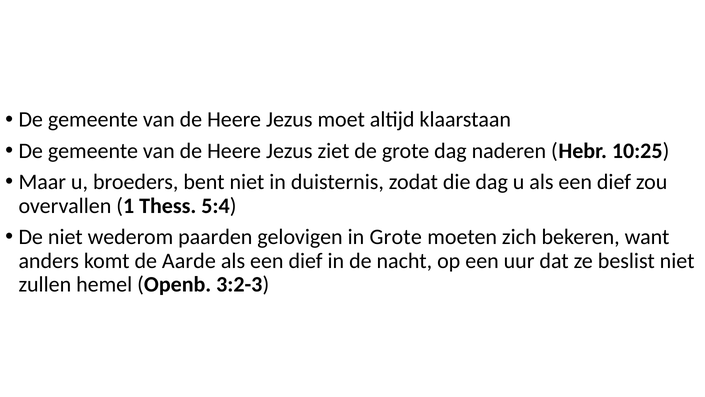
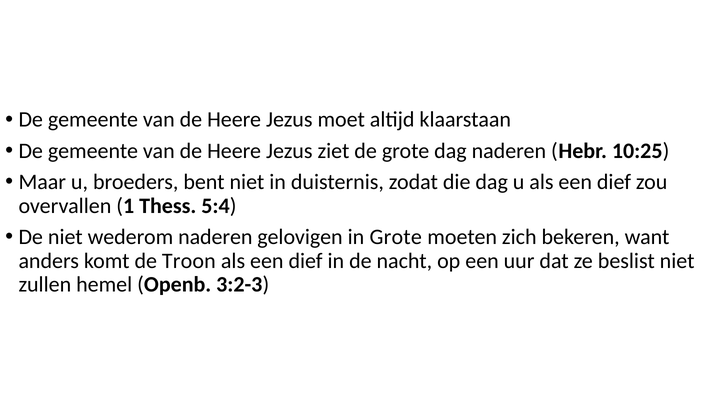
wederom paarden: paarden -> naderen (215, 237)
Aarde: Aarde -> Troon (189, 261)
